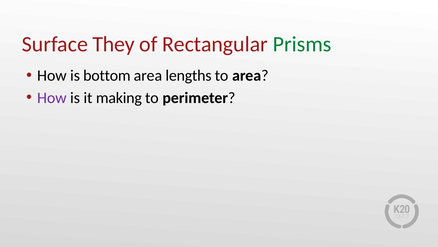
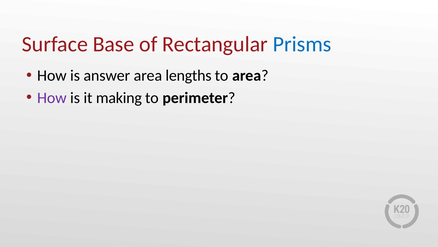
They: They -> Base (114, 44)
Prisms colour: green -> blue (302, 44)
bottom: bottom -> answer (107, 76)
